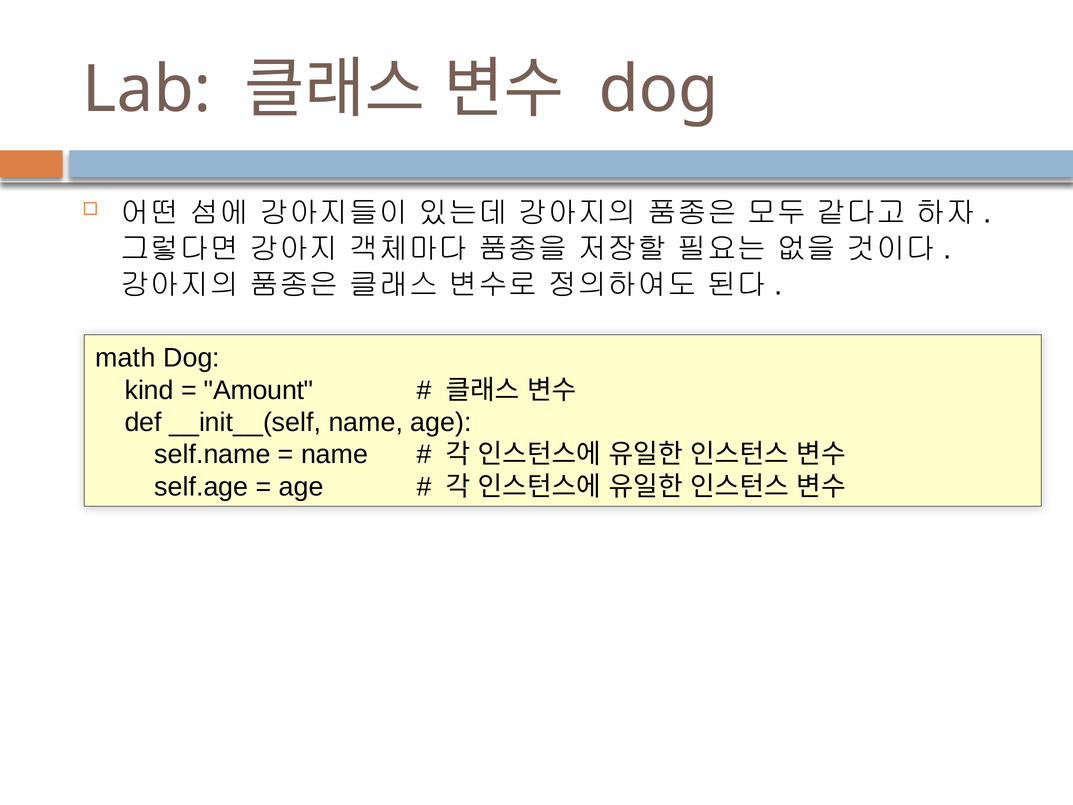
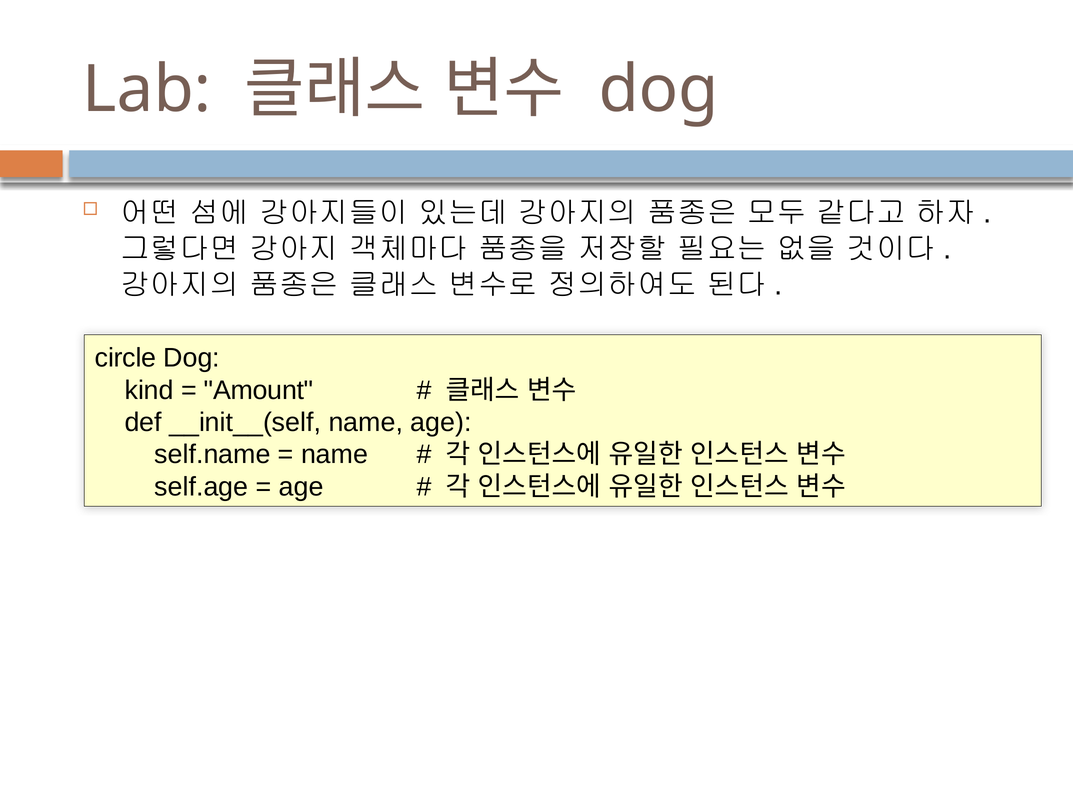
math: math -> circle (126, 358)
